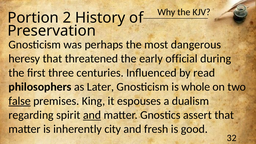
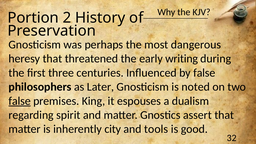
official: official -> writing (182, 59)
by read: read -> false (204, 73)
whole: whole -> noted (196, 87)
and underline: present -> none (92, 115)
fresh: fresh -> tools (156, 129)
